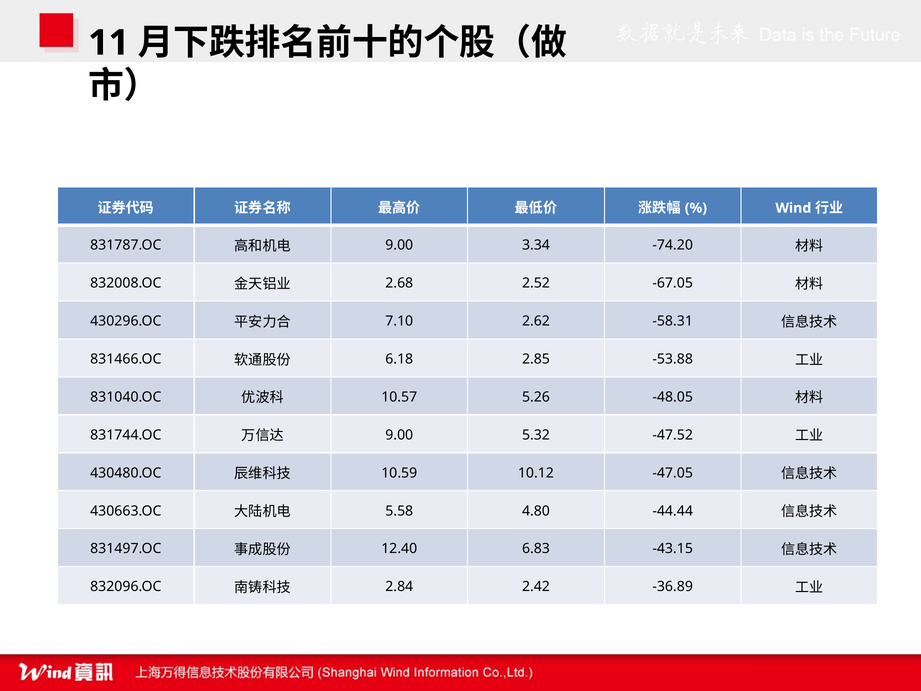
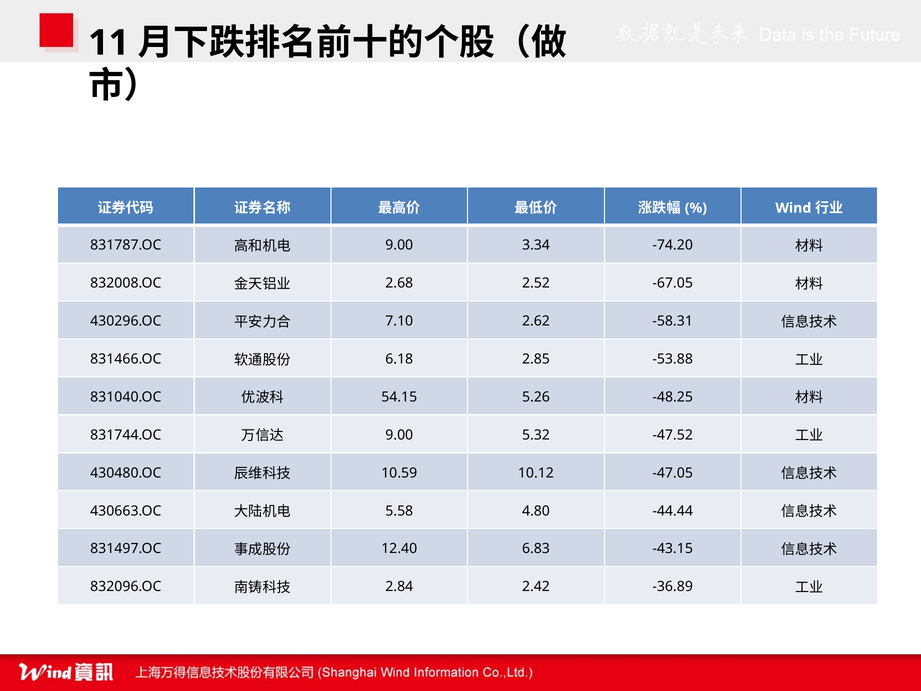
10.57: 10.57 -> 54.15 (399, 397)
-48.05: -48.05 -> -48.25 (673, 397)
